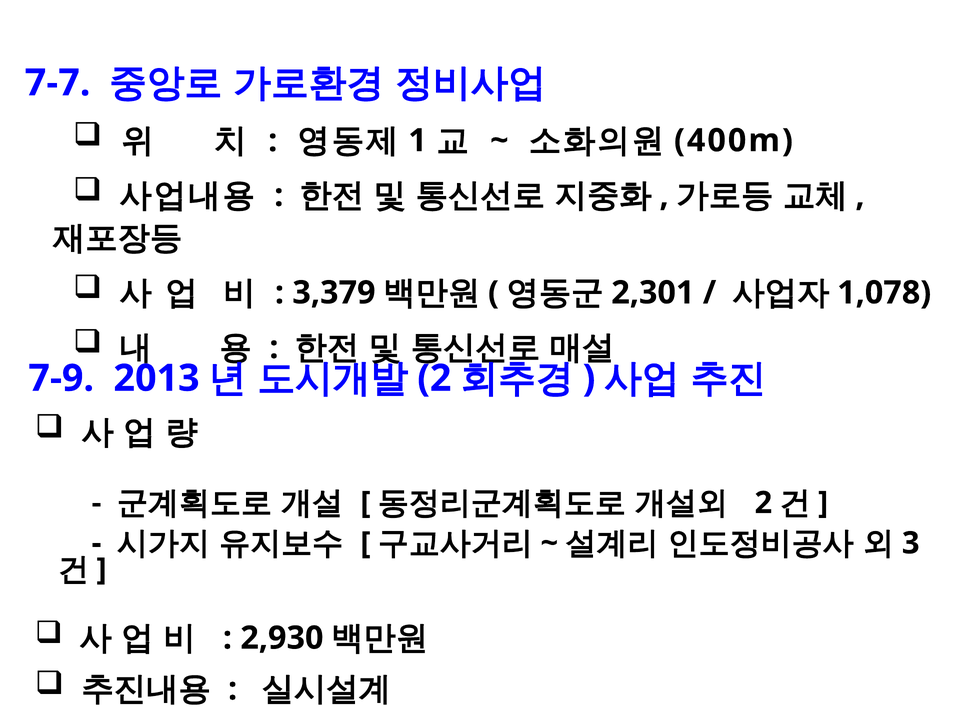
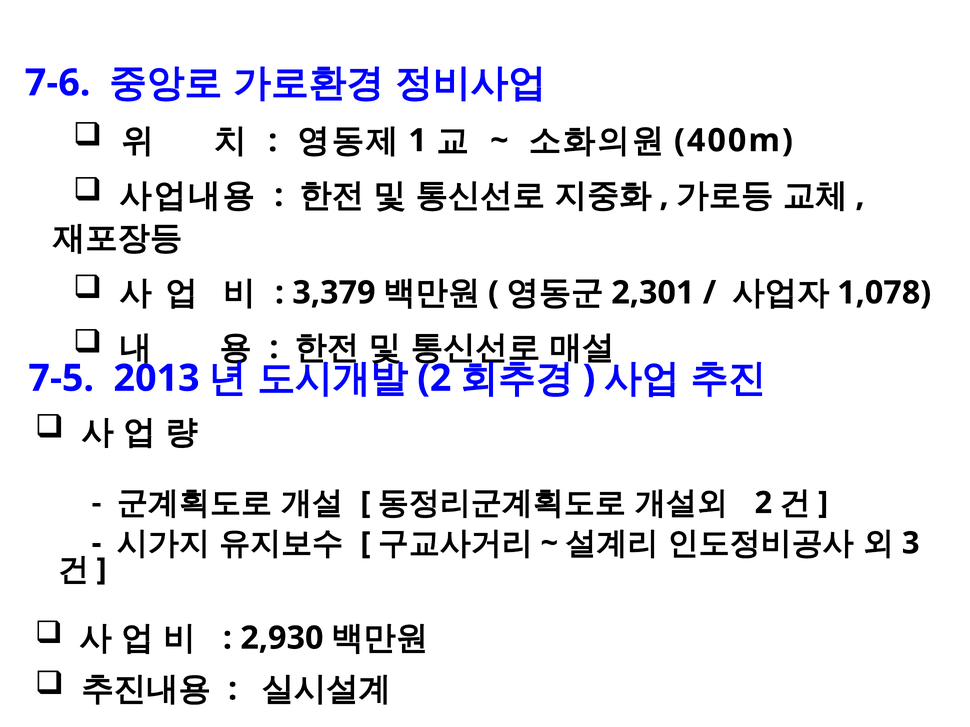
7-7: 7-7 -> 7-6 (58, 83)
7-9: 7-9 -> 7-5 (61, 379)
